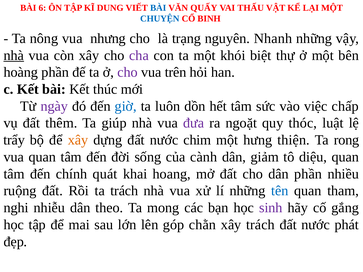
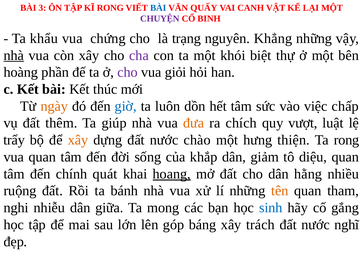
6: 6 -> 3 (42, 8)
KĨ DUNG: DUNG -> RONG (110, 8)
THẤU: THẤU -> CANH (251, 8)
CHUYỆN colour: blue -> purple (160, 19)
nông: nông -> khẩu (44, 38)
nhưng: nhưng -> chứng (108, 38)
Nhanh: Nhanh -> Khẳng (273, 38)
trên: trên -> giỏi (176, 72)
ngày colour: purple -> orange (54, 106)
đưa colour: purple -> orange (194, 123)
ngoặt: ngoặt -> chích (241, 123)
thóc: thóc -> vượt (303, 123)
chim: chim -> chào (197, 140)
cành: cành -> khắp (204, 157)
hoang underline: none -> present (172, 174)
dân phần: phần -> hằng (308, 174)
ta trách: trách -> bánh (124, 191)
tên colour: blue -> orange (280, 191)
theo: theo -> giữa (109, 208)
sinh colour: purple -> blue (271, 208)
chằn: chằn -> báng (203, 225)
phát: phát -> nghĩ (347, 225)
